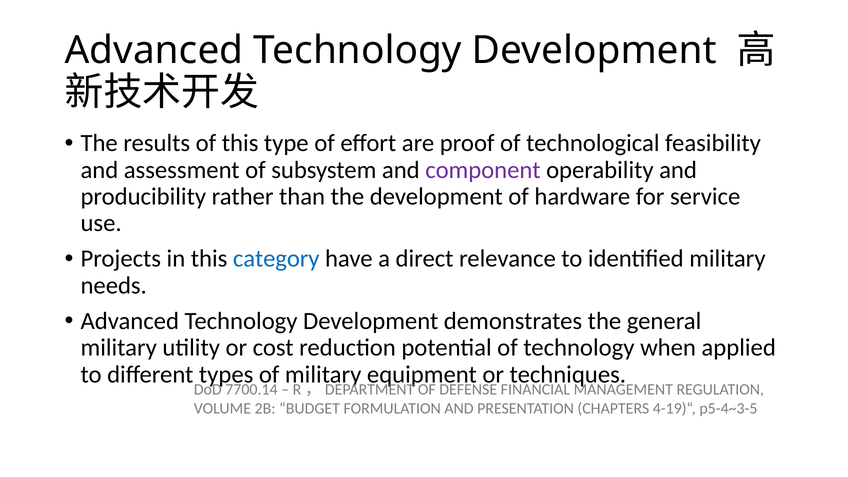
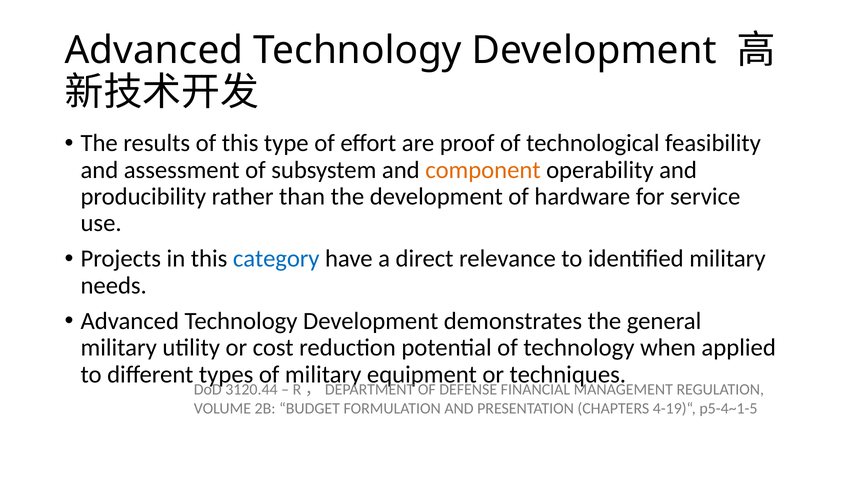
component colour: purple -> orange (483, 170)
7700.14: 7700.14 -> 3120.44 (251, 390)
p5-4~3-5: p5-4~3-5 -> p5-4~1-5 (728, 409)
